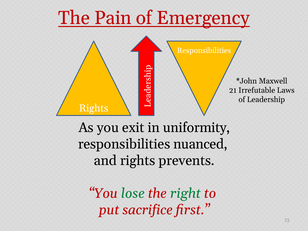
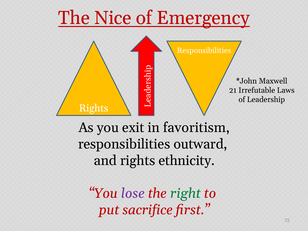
Pain: Pain -> Nice (113, 18)
uniformity: uniformity -> favoritism (196, 128)
nuanced: nuanced -> outward (200, 144)
prevents: prevents -> ethnicity (187, 161)
lose colour: green -> purple (133, 193)
